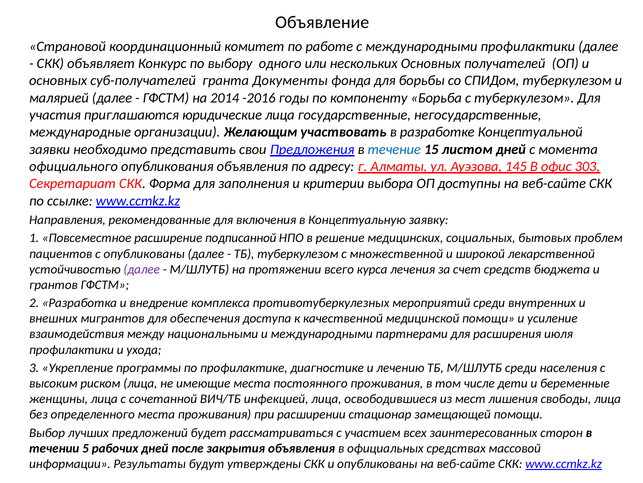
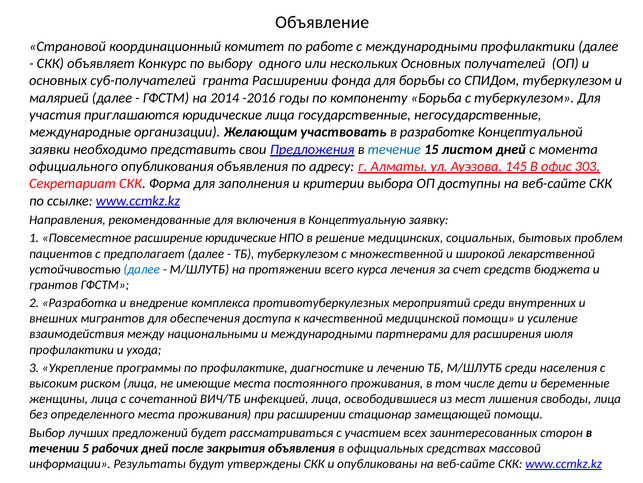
гранта Документы: Документы -> Расширении (290, 81)
расширение подписанной: подписанной -> юридические (241, 238)
с опубликованы: опубликованы -> предполагает (144, 253)
далее colour: purple -> blue (142, 269)
